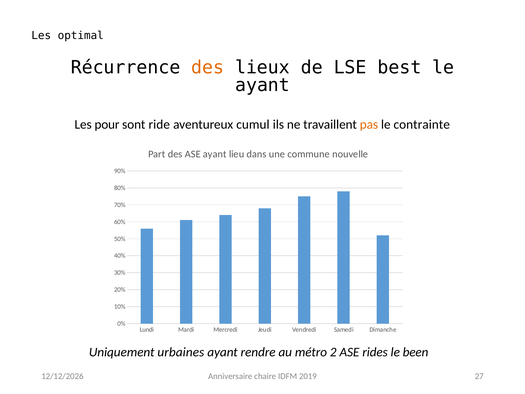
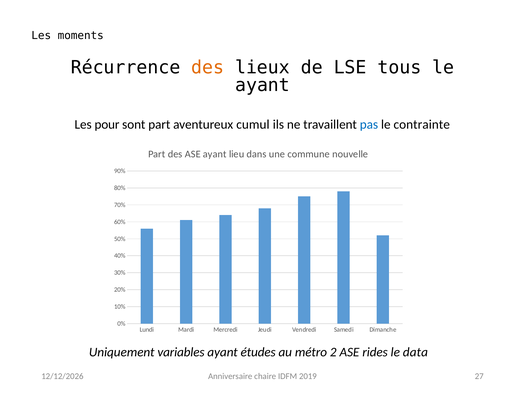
optimal: optimal -> moments (81, 36)
best: best -> tous (399, 68)
sont ride: ride -> part (159, 124)
pas colour: orange -> blue (369, 124)
urbaines: urbaines -> variables (181, 352)
rendre: rendre -> études (258, 352)
been: been -> data (415, 352)
